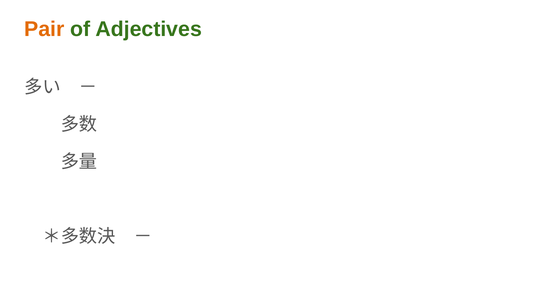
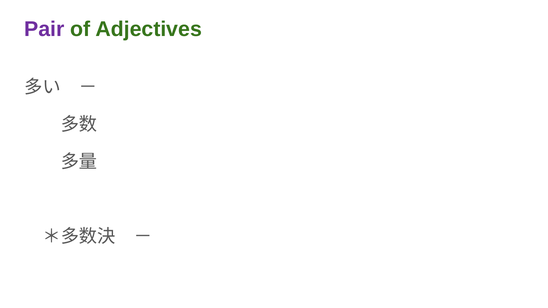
Pair colour: orange -> purple (44, 29)
